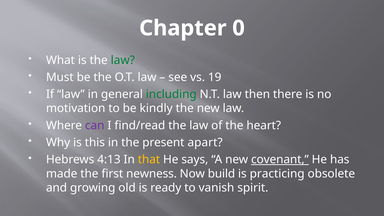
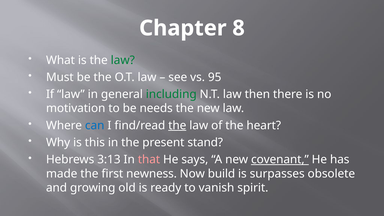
0: 0 -> 8 (239, 28)
19: 19 -> 95 (215, 77)
kindly: kindly -> needs (156, 108)
can colour: purple -> blue (95, 125)
the underline: none -> present (177, 125)
apart: apart -> stand (205, 143)
4:13: 4:13 -> 3:13 (109, 160)
that colour: yellow -> pink (149, 160)
practicing: practicing -> surpasses (277, 174)
